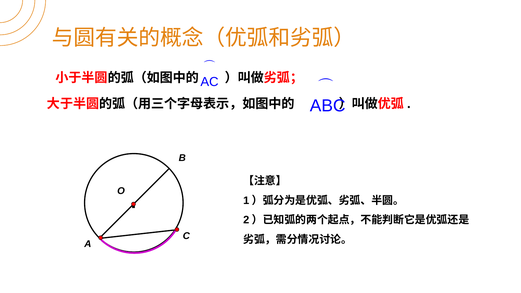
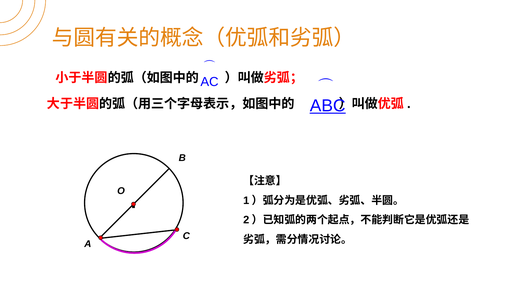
ABC underline: none -> present (328, 106)
